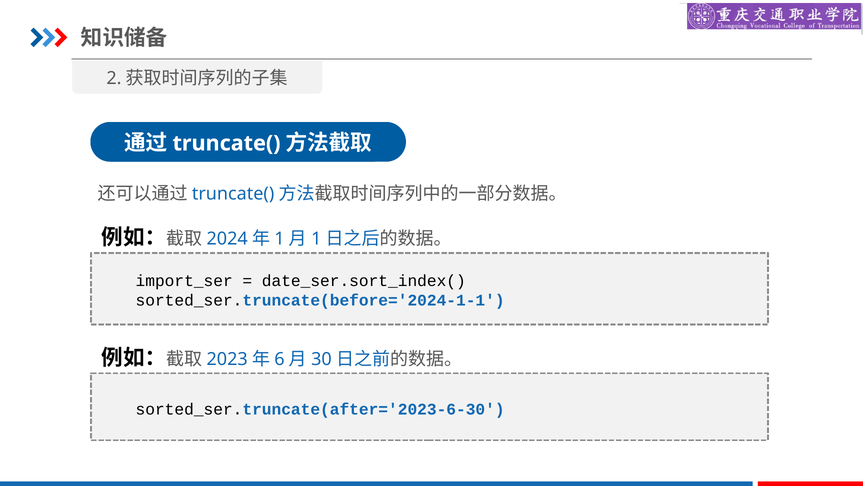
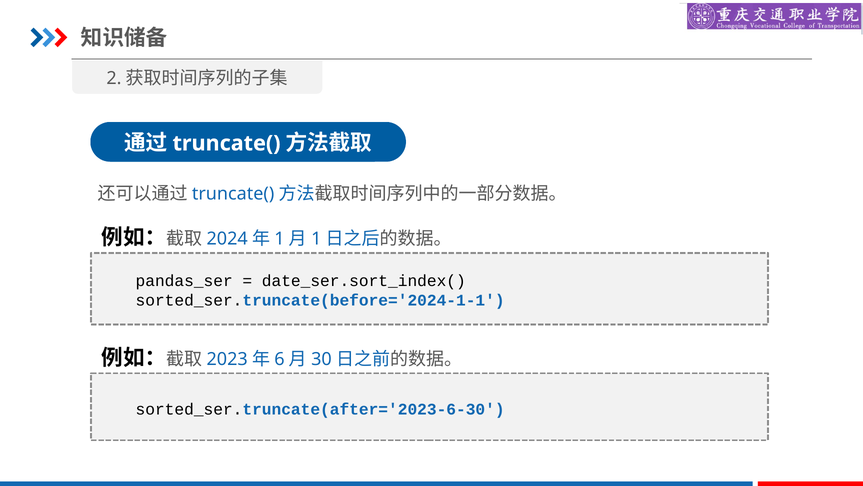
import_ser: import_ser -> pandas_ser (184, 281)
